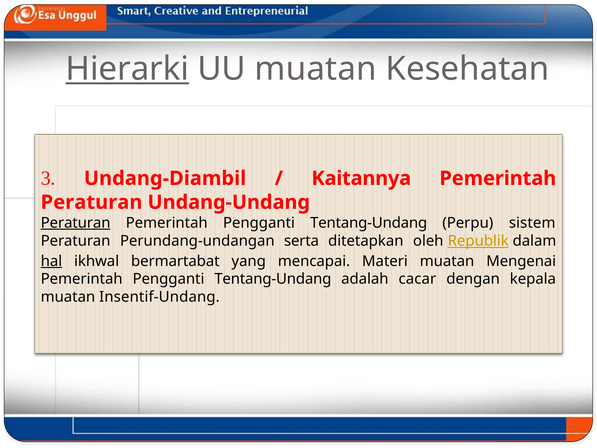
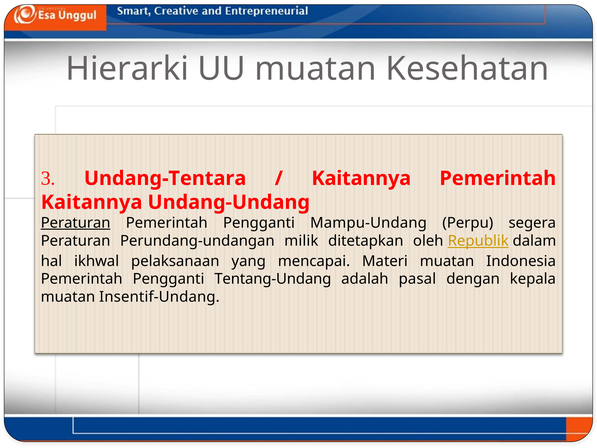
Hierarki underline: present -> none (127, 69)
Undang-Diambil: Undang-Diambil -> Undang-Tentara (165, 178)
Peraturan: Peraturan -> Kaitannya (92, 202)
Tentang-Undang: Tentang-Undang -> Mampu-Undang (369, 223)
sistem: sistem -> segera (532, 223)
serta: serta -> milik (301, 241)
hal underline: present -> none (51, 261)
bermartabat: bermartabat -> pelaksanaan (175, 261)
Mengenai: Mengenai -> Indonesia (521, 261)
cacar: cacar -> pasal (417, 279)
